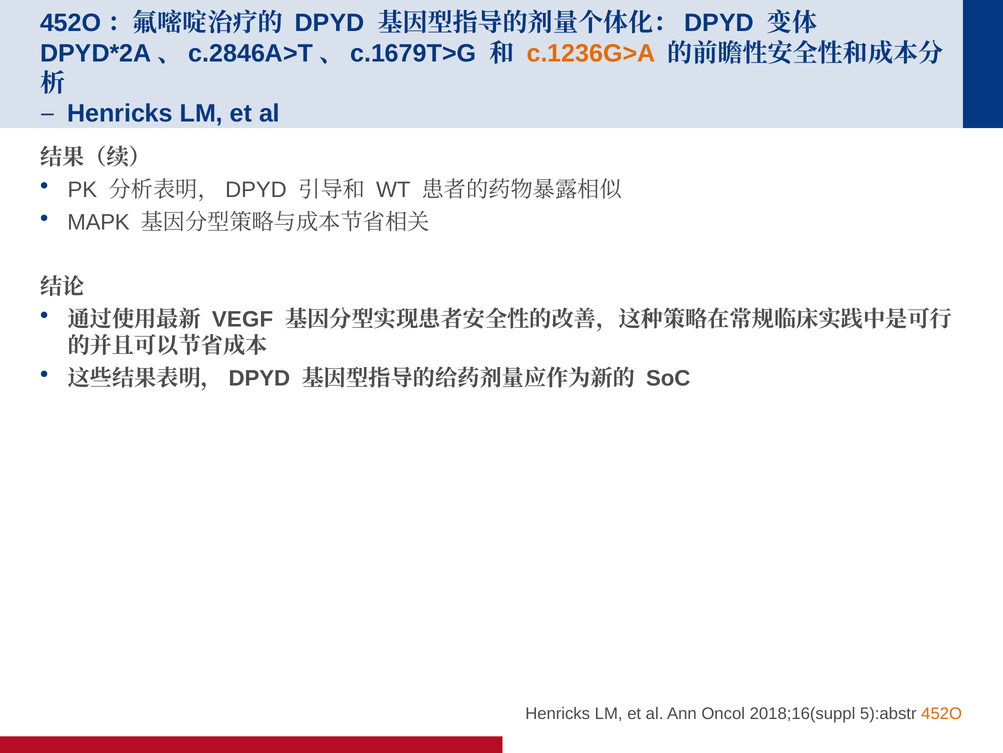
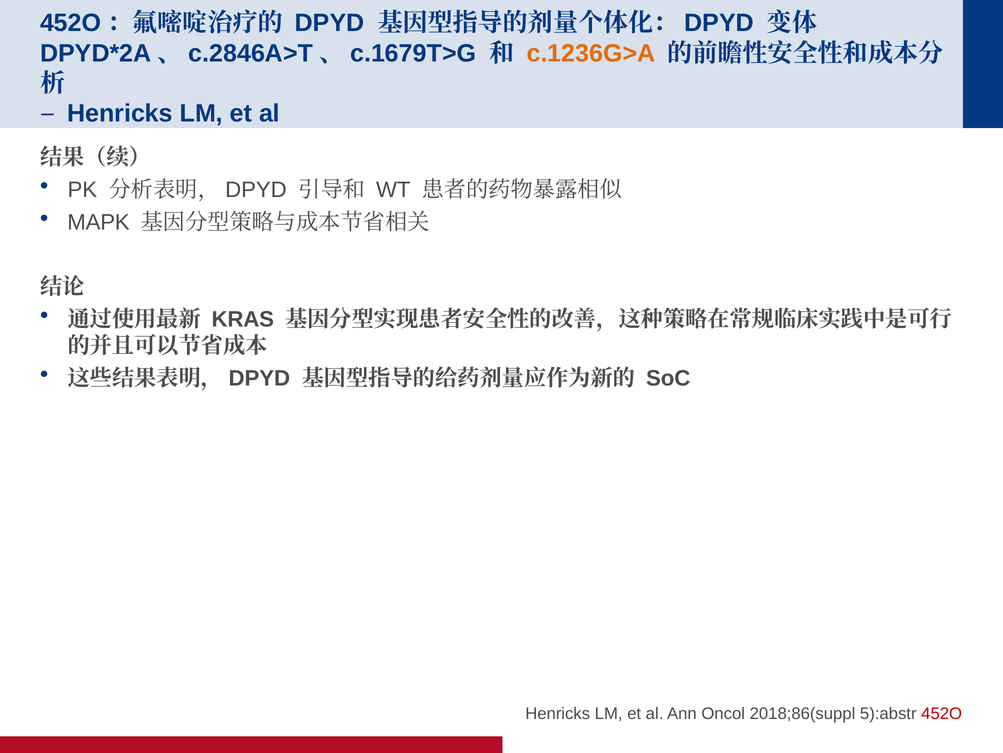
VEGF: VEGF -> KRAS (243, 319)
2018;16(suppl: 2018;16(suppl -> 2018;86(suppl (803, 713)
452O colour: orange -> red (942, 713)
